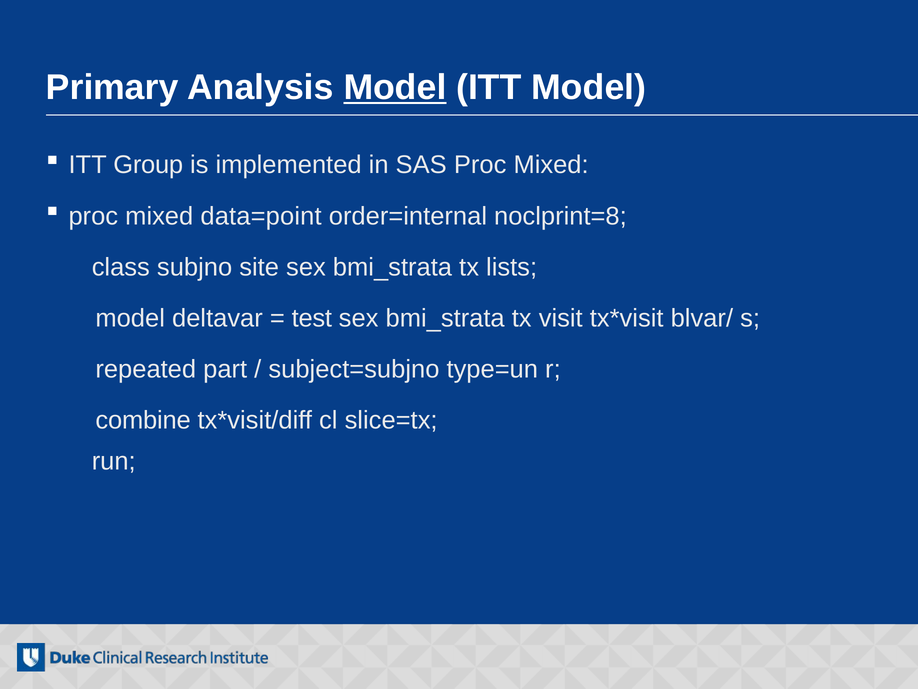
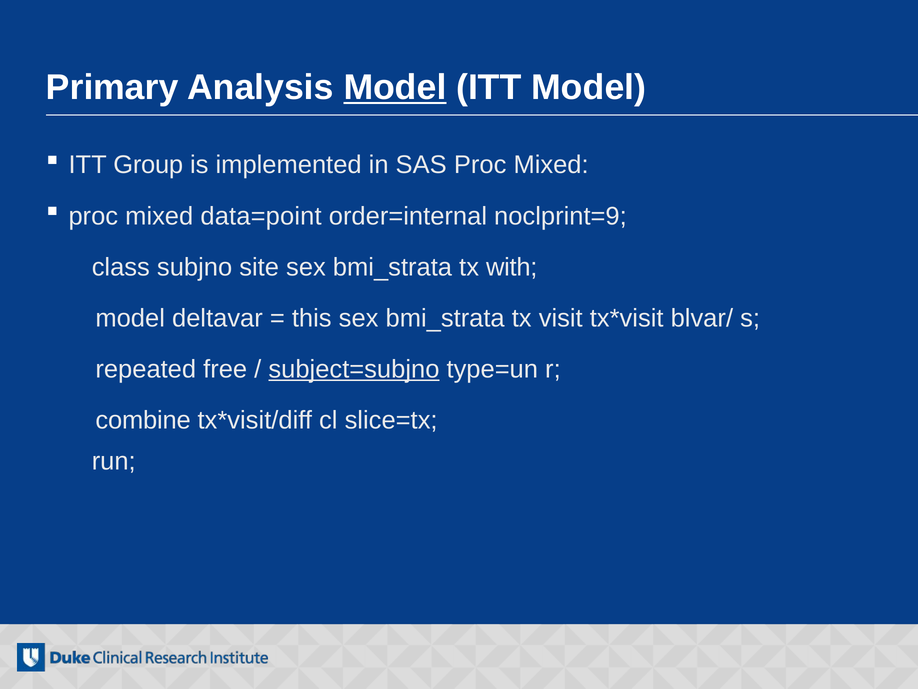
noclprint=8: noclprint=8 -> noclprint=9 (560, 216)
lists: lists -> with (512, 267)
test: test -> this (312, 318)
part: part -> free (225, 369)
subject=subjno underline: none -> present (354, 369)
